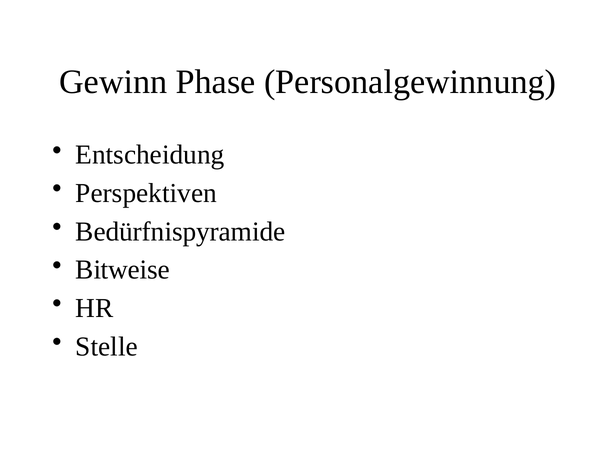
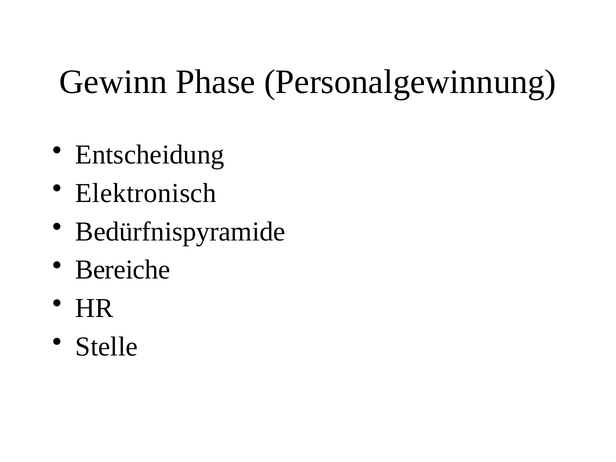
Perspektiven: Perspektiven -> Elektronisch (146, 193)
Bitweise: Bitweise -> Bereiche (123, 270)
